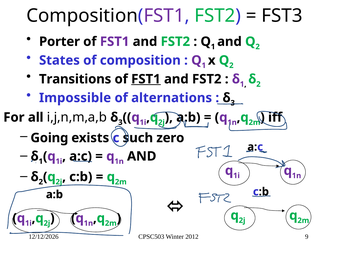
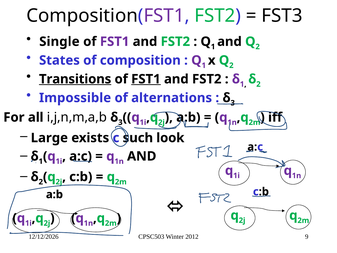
Porter: Porter -> Single (59, 42)
Transitions underline: none -> present (75, 79)
Going: Going -> Large (49, 138)
zero: zero -> look (170, 138)
